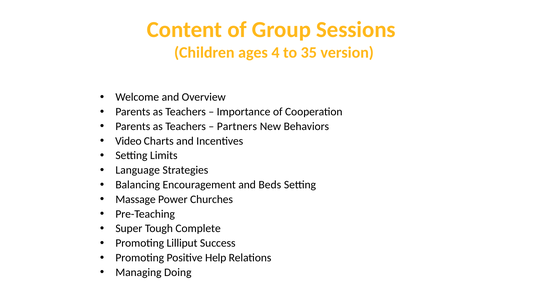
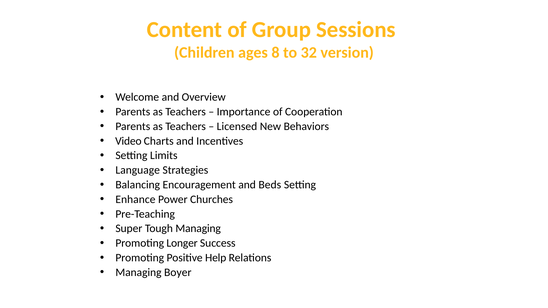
4: 4 -> 8 (276, 52)
35: 35 -> 32 (309, 52)
Partners: Partners -> Licensed (237, 126)
Massage: Massage -> Enhance (135, 199)
Tough Complete: Complete -> Managing (198, 229)
Lilliput: Lilliput -> Longer (182, 243)
Doing: Doing -> Boyer (178, 273)
